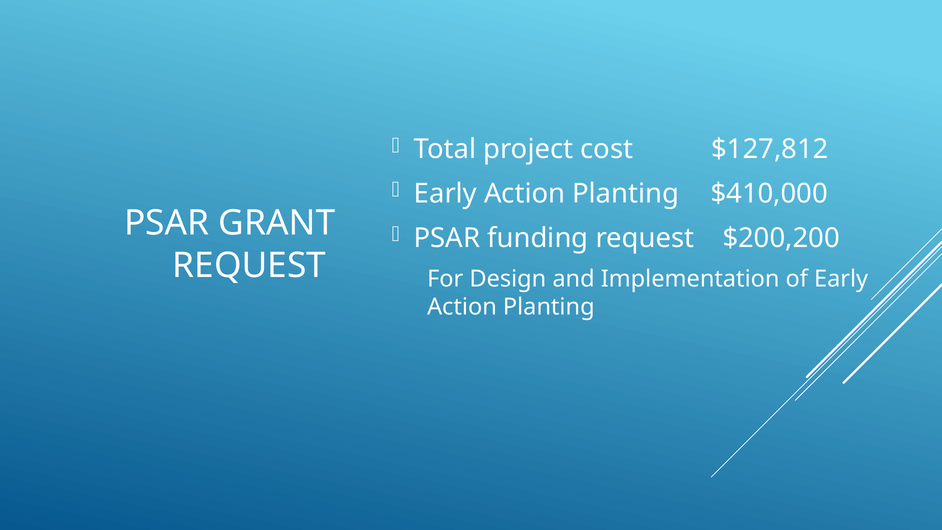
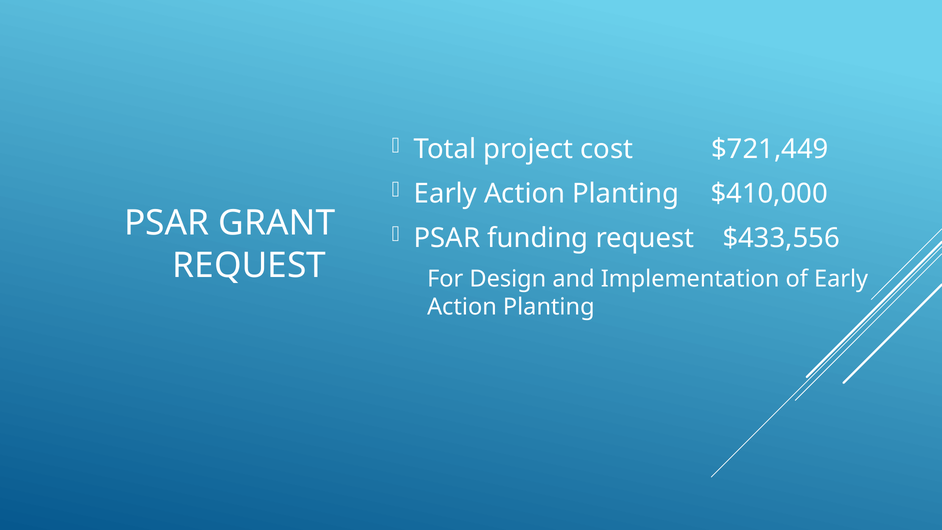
$127,812: $127,812 -> $721,449 (770, 149)
$200,200: $200,200 -> $433,556 (781, 238)
